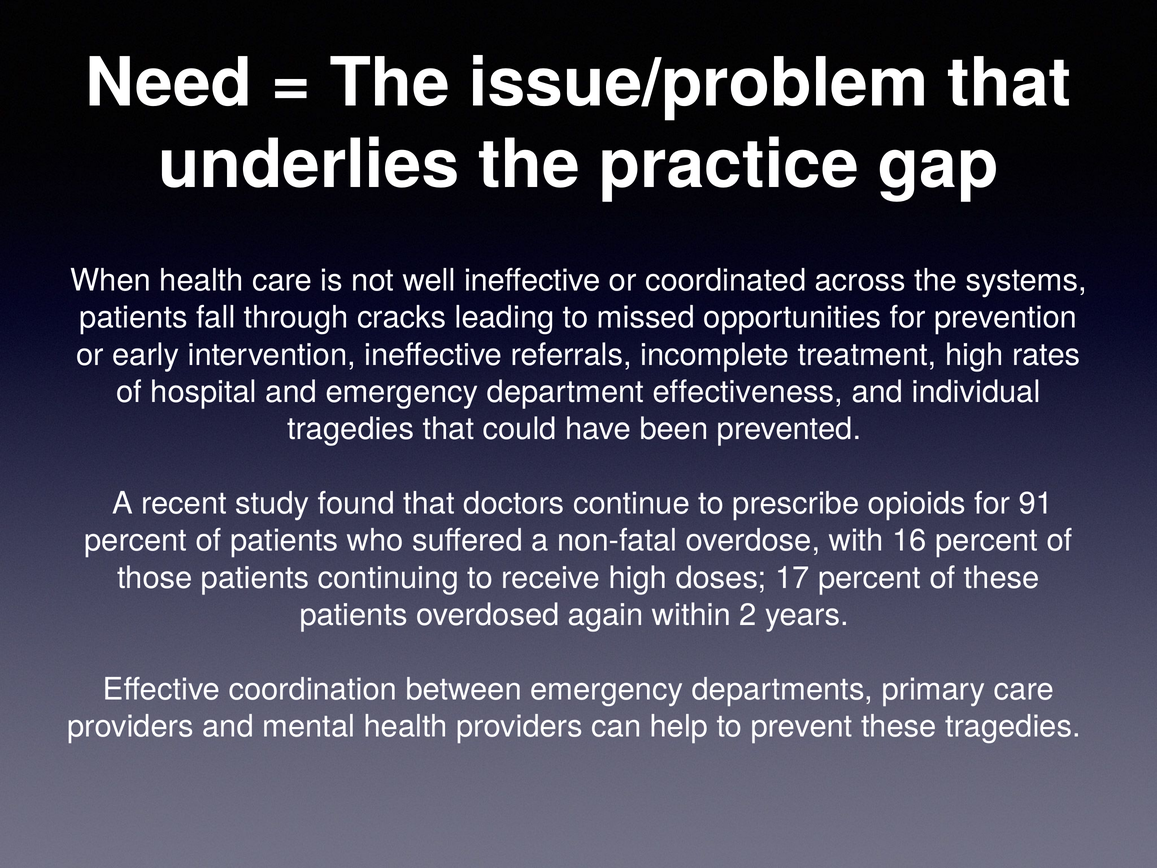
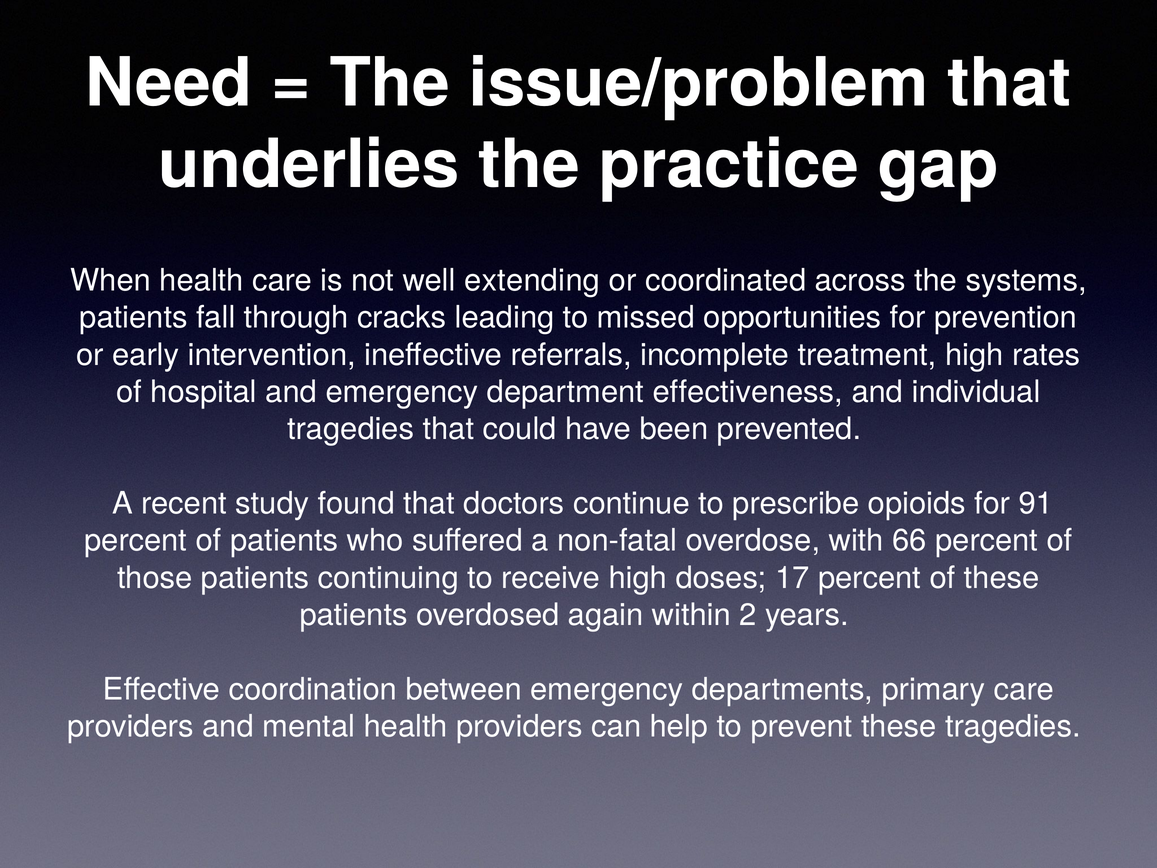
well ineffective: ineffective -> extending (532, 281)
16: 16 -> 66 (909, 541)
